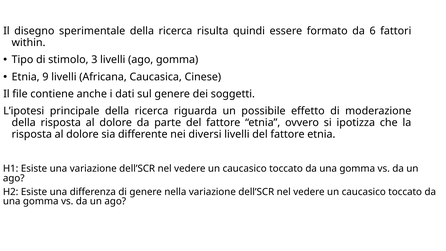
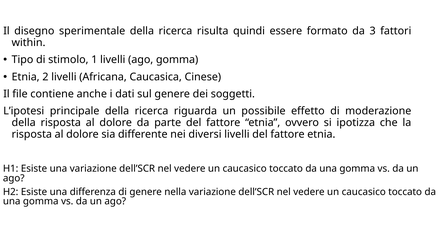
6: 6 -> 3 (373, 31)
3: 3 -> 1 (94, 60)
9: 9 -> 2 (45, 77)
